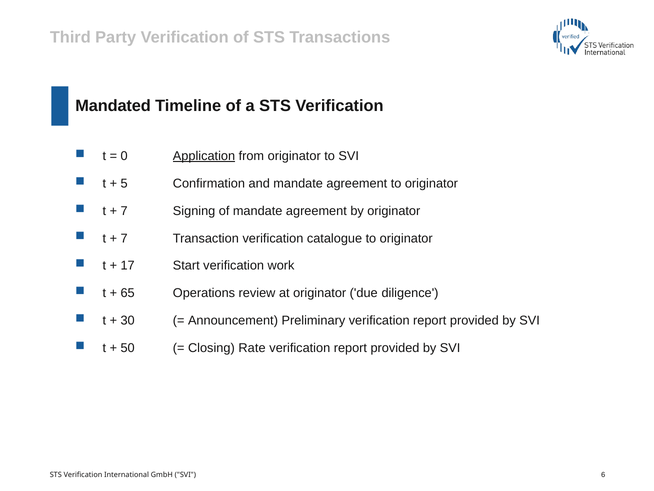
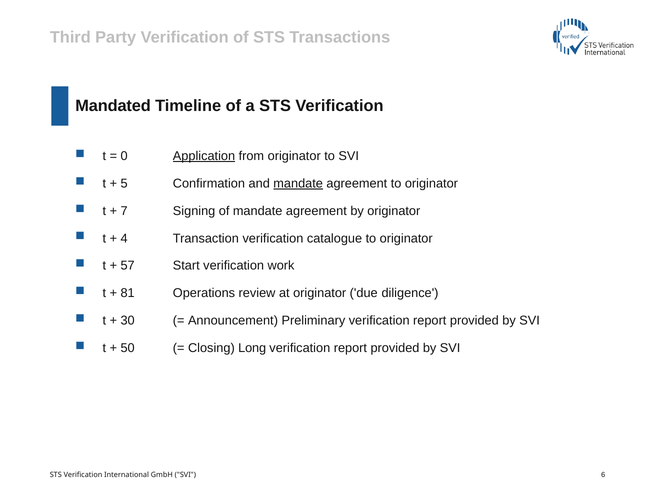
mandate underline: none -> present (298, 183)
7: 7 -> 4 (124, 238)
17: 17 -> 57 (128, 265)
65: 65 -> 81 (128, 293)
Rate: Rate -> Long (252, 348)
